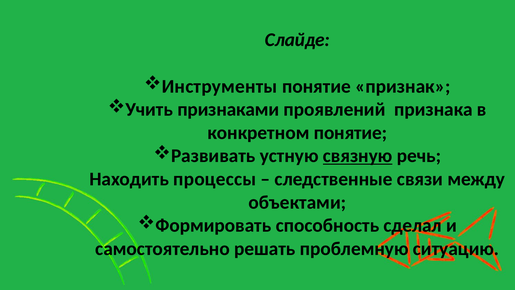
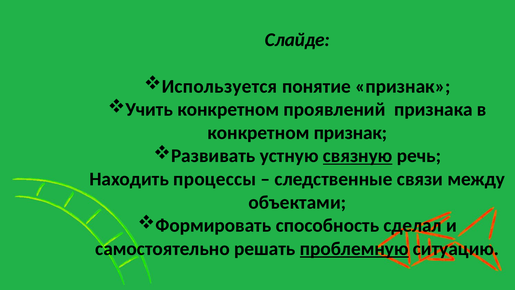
Инструменты: Инструменты -> Используется (220, 86)
Учить признаками: признаками -> конкретном (228, 109)
конкретном понятие: понятие -> признак (350, 133)
проблемную underline: none -> present (354, 248)
